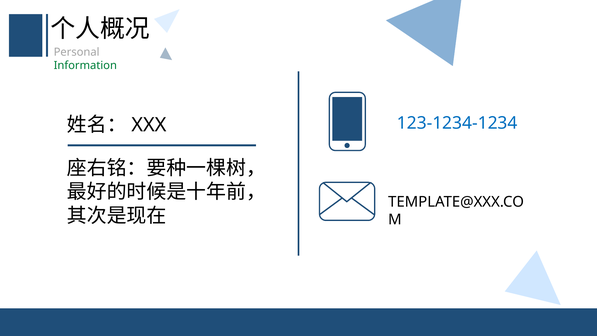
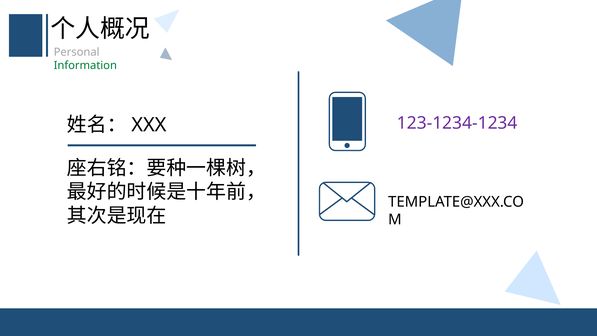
123-1234-1234 colour: blue -> purple (457, 123)
